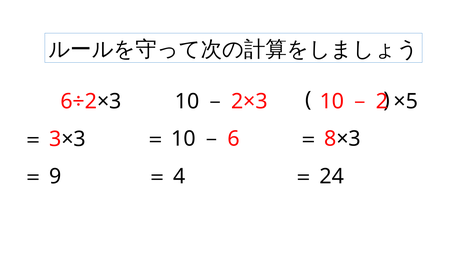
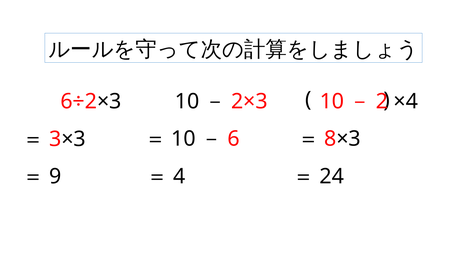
×5: ×5 -> ×4 (406, 101)
